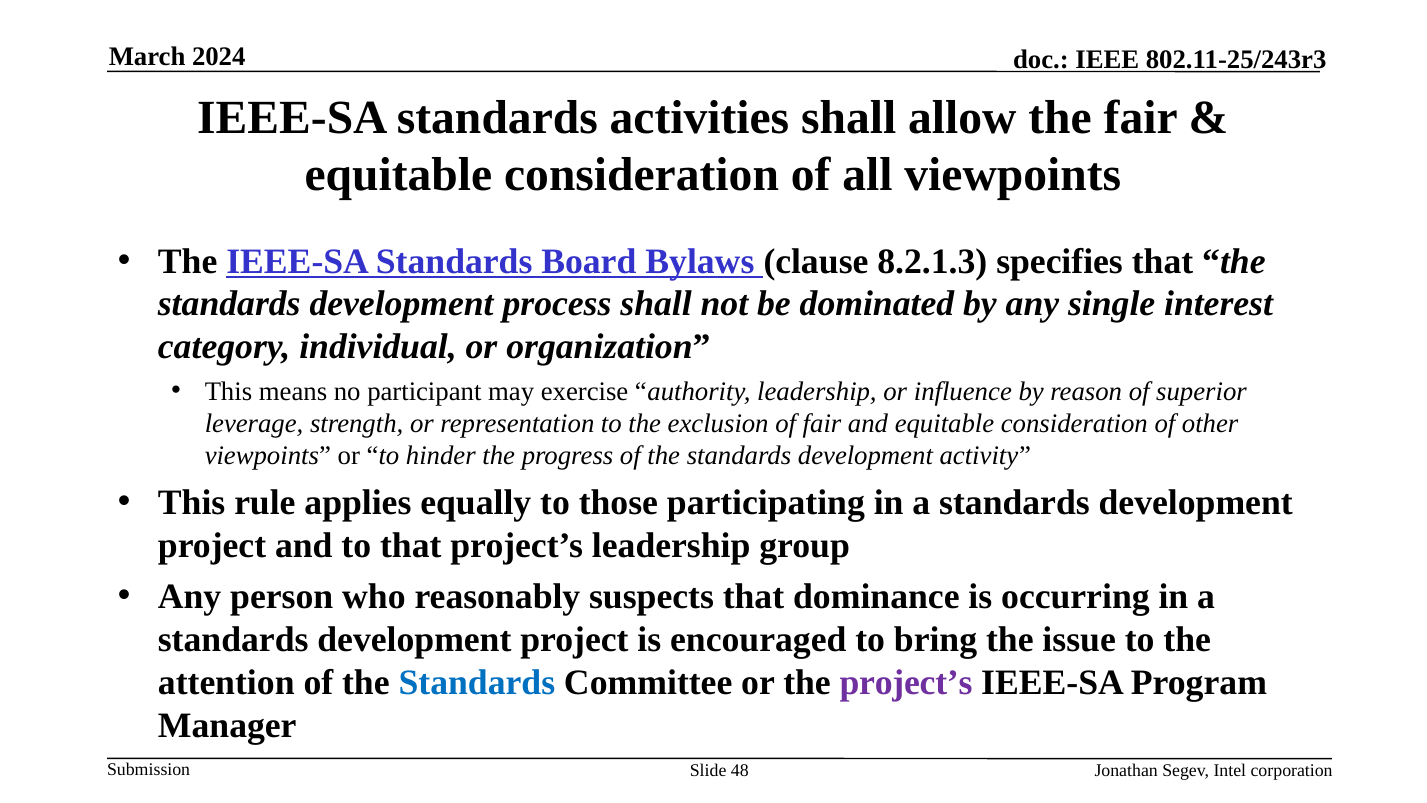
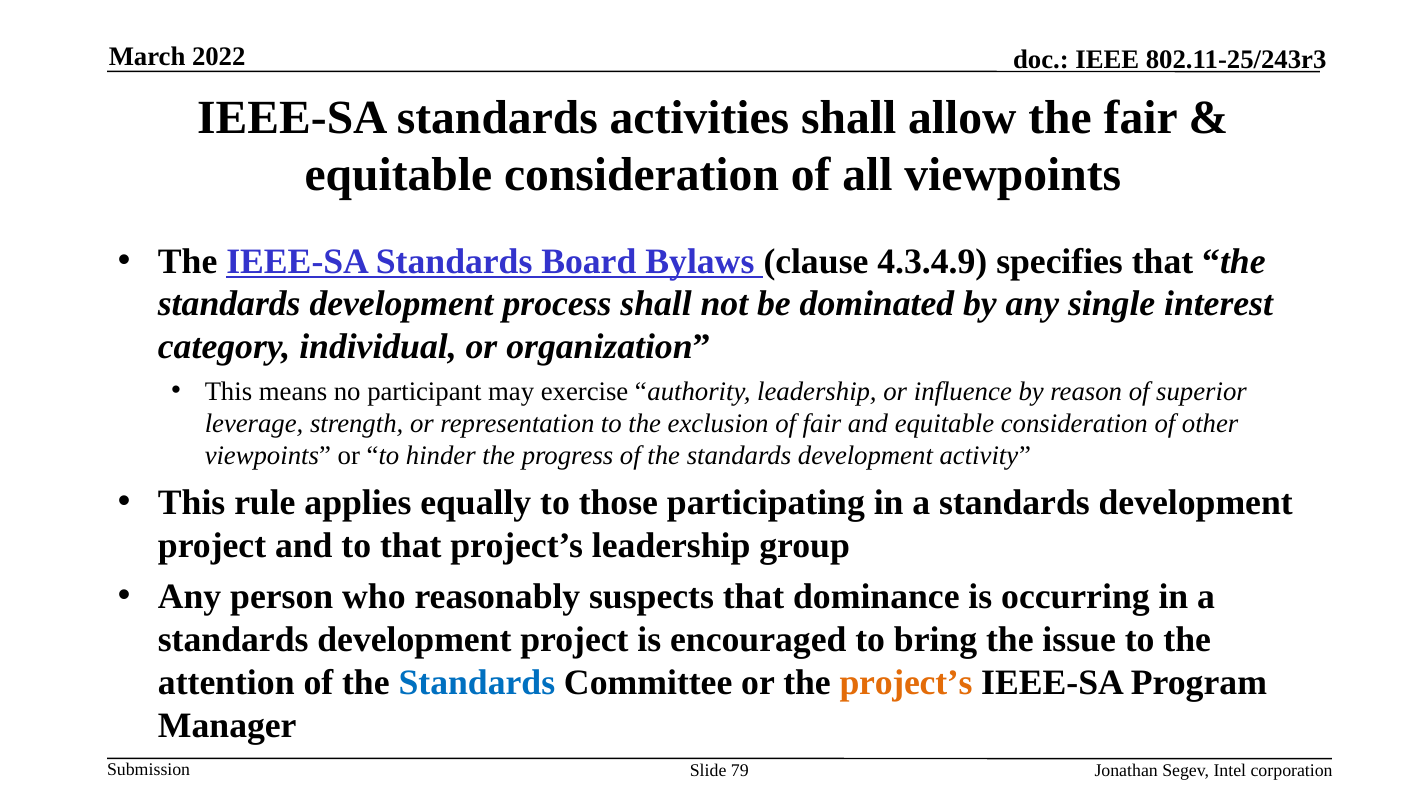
2024: 2024 -> 2022 (219, 57)
8.2.1.3: 8.2.1.3 -> 4.3.4.9 (932, 261)
project’s colour: purple -> orange (906, 682)
48: 48 -> 79 (740, 770)
